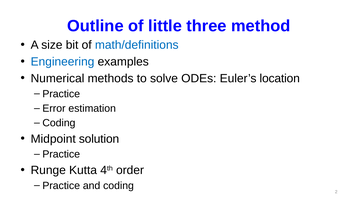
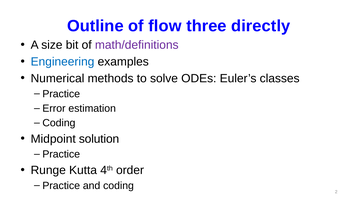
little: little -> flow (165, 26)
method: method -> directly (261, 26)
math/definitions colour: blue -> purple (137, 45)
location: location -> classes (280, 79)
